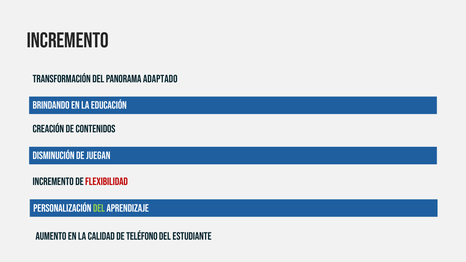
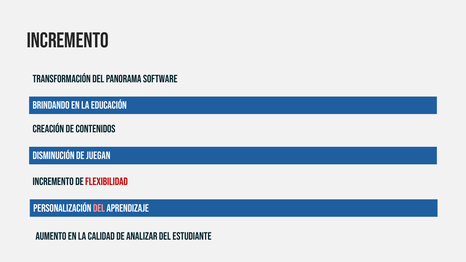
adaptado: adaptado -> software (160, 79)
del colour: light green -> pink (99, 208)
teléfono: teléfono -> analizar (142, 236)
